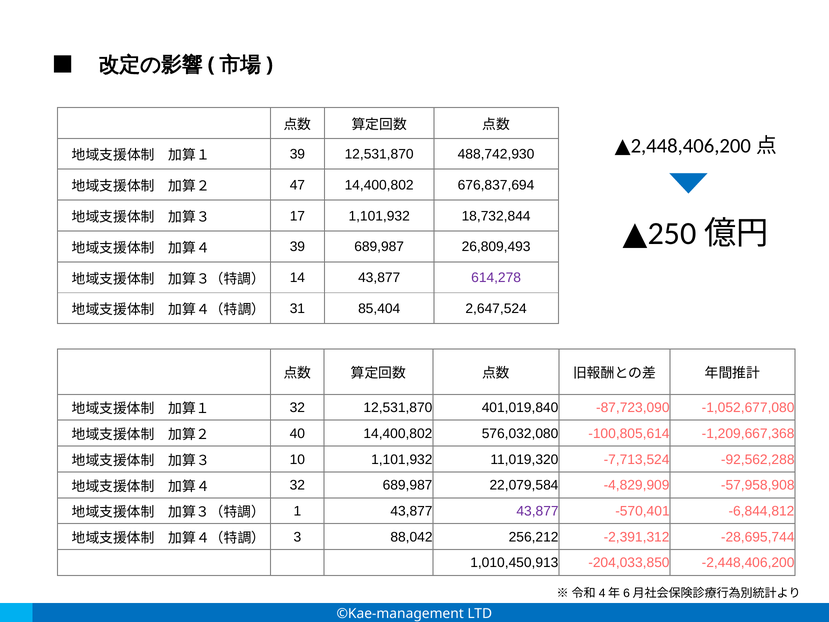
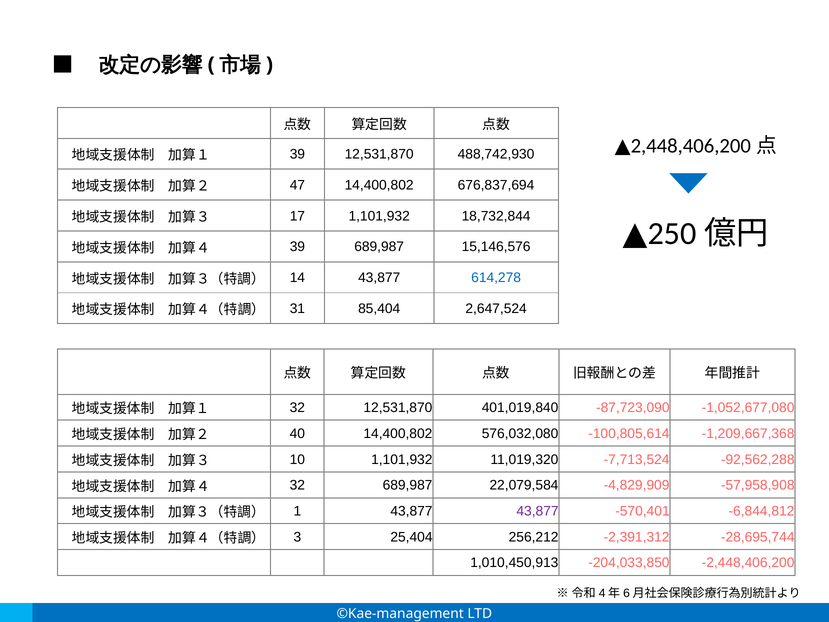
26,809,493: 26,809,493 -> 15,146,576 (496, 247)
614,278 colour: purple -> blue (496, 278)
88,042: 88,042 -> 25,404 (411, 537)
